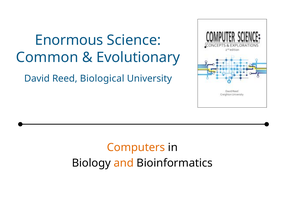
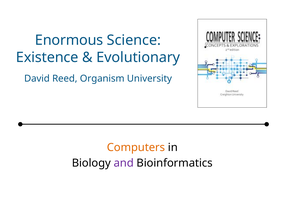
Common: Common -> Existence (47, 57)
Biological: Biological -> Organism (102, 79)
and colour: orange -> purple (124, 163)
